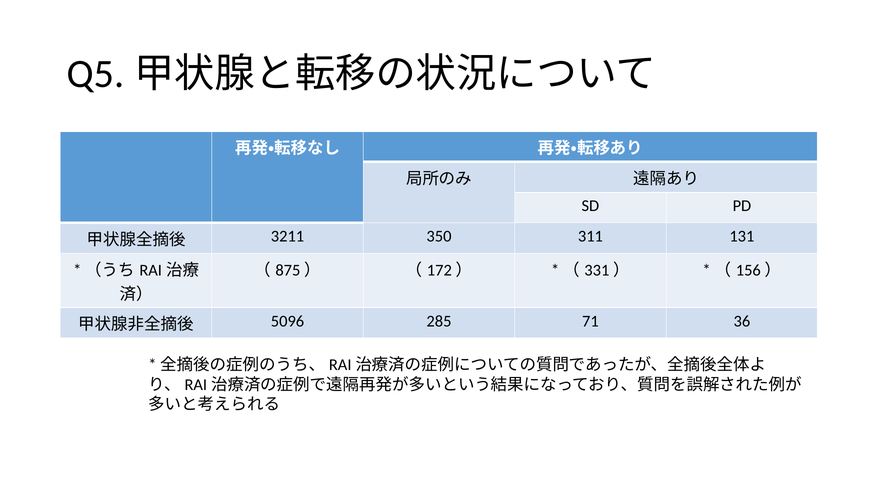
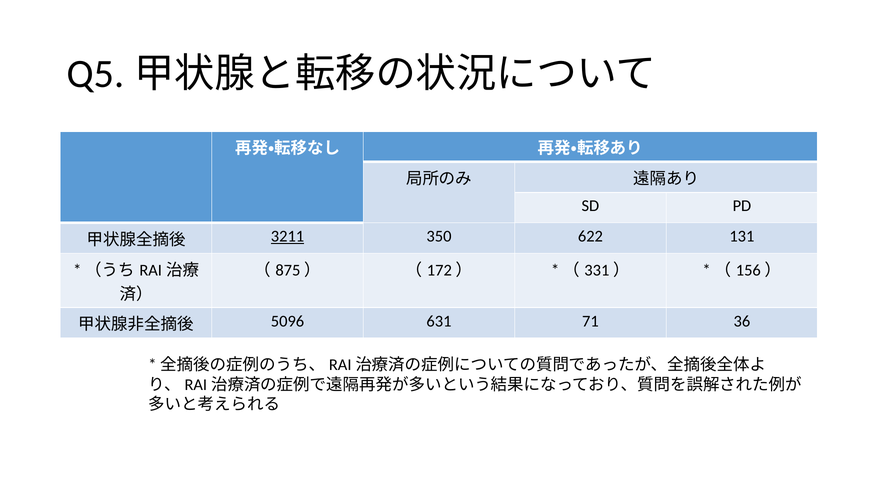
3211 underline: none -> present (288, 236)
311: 311 -> 622 (590, 236)
285: 285 -> 631 (439, 321)
